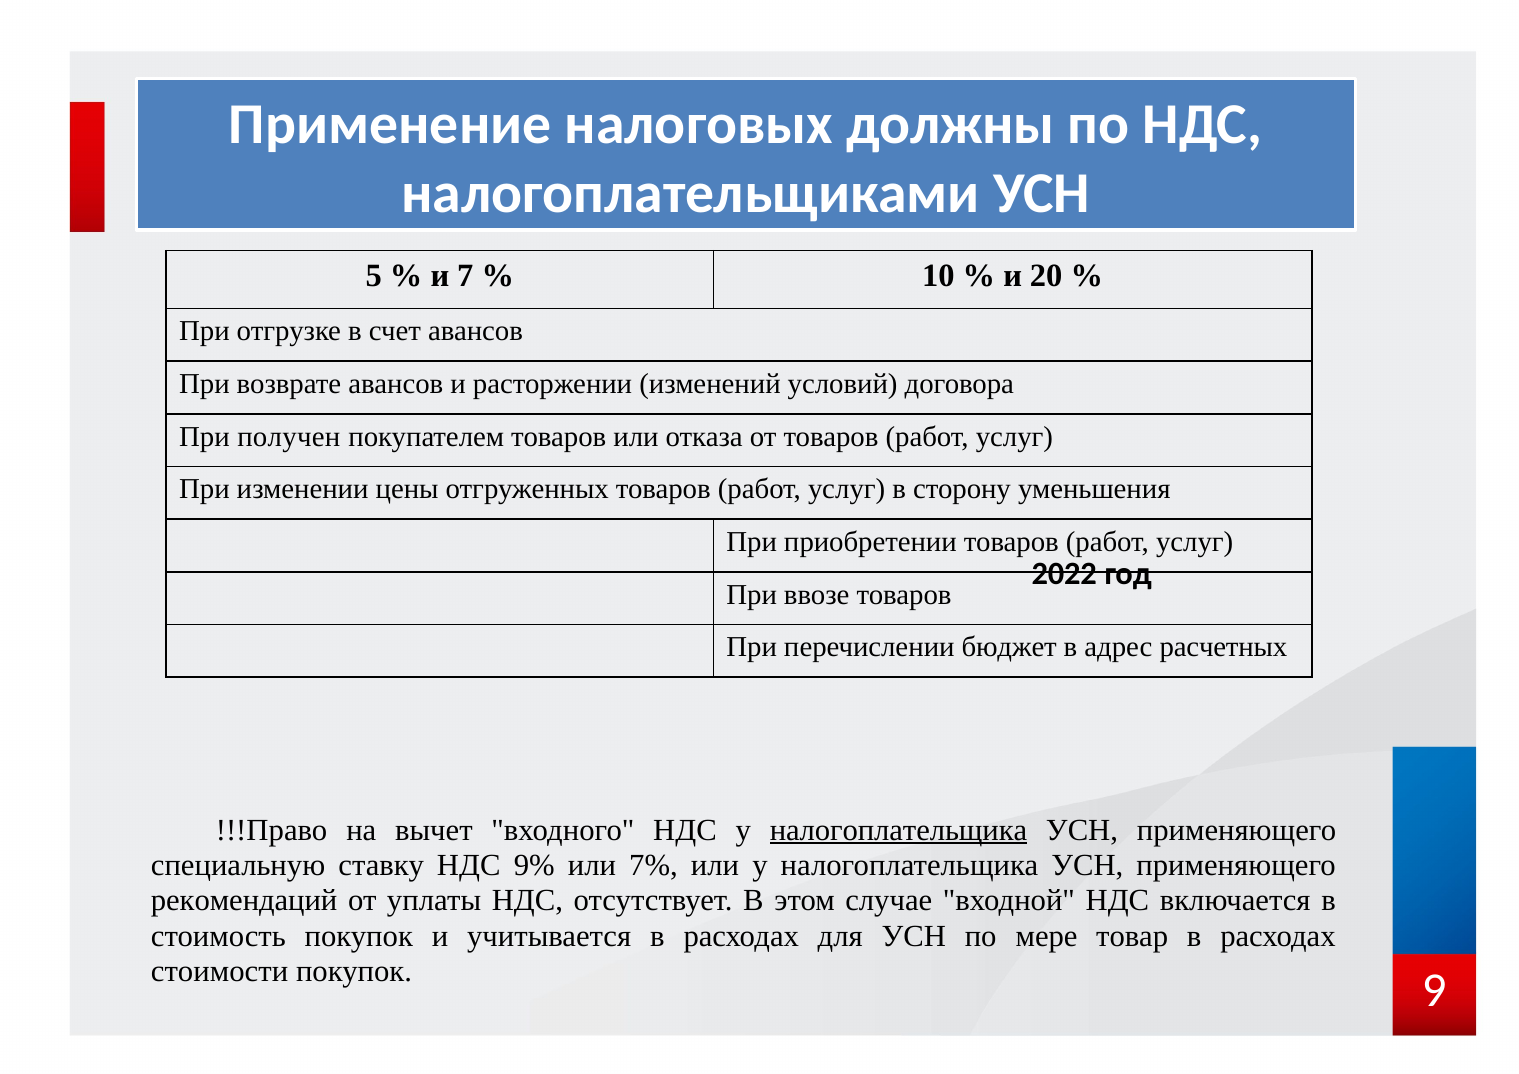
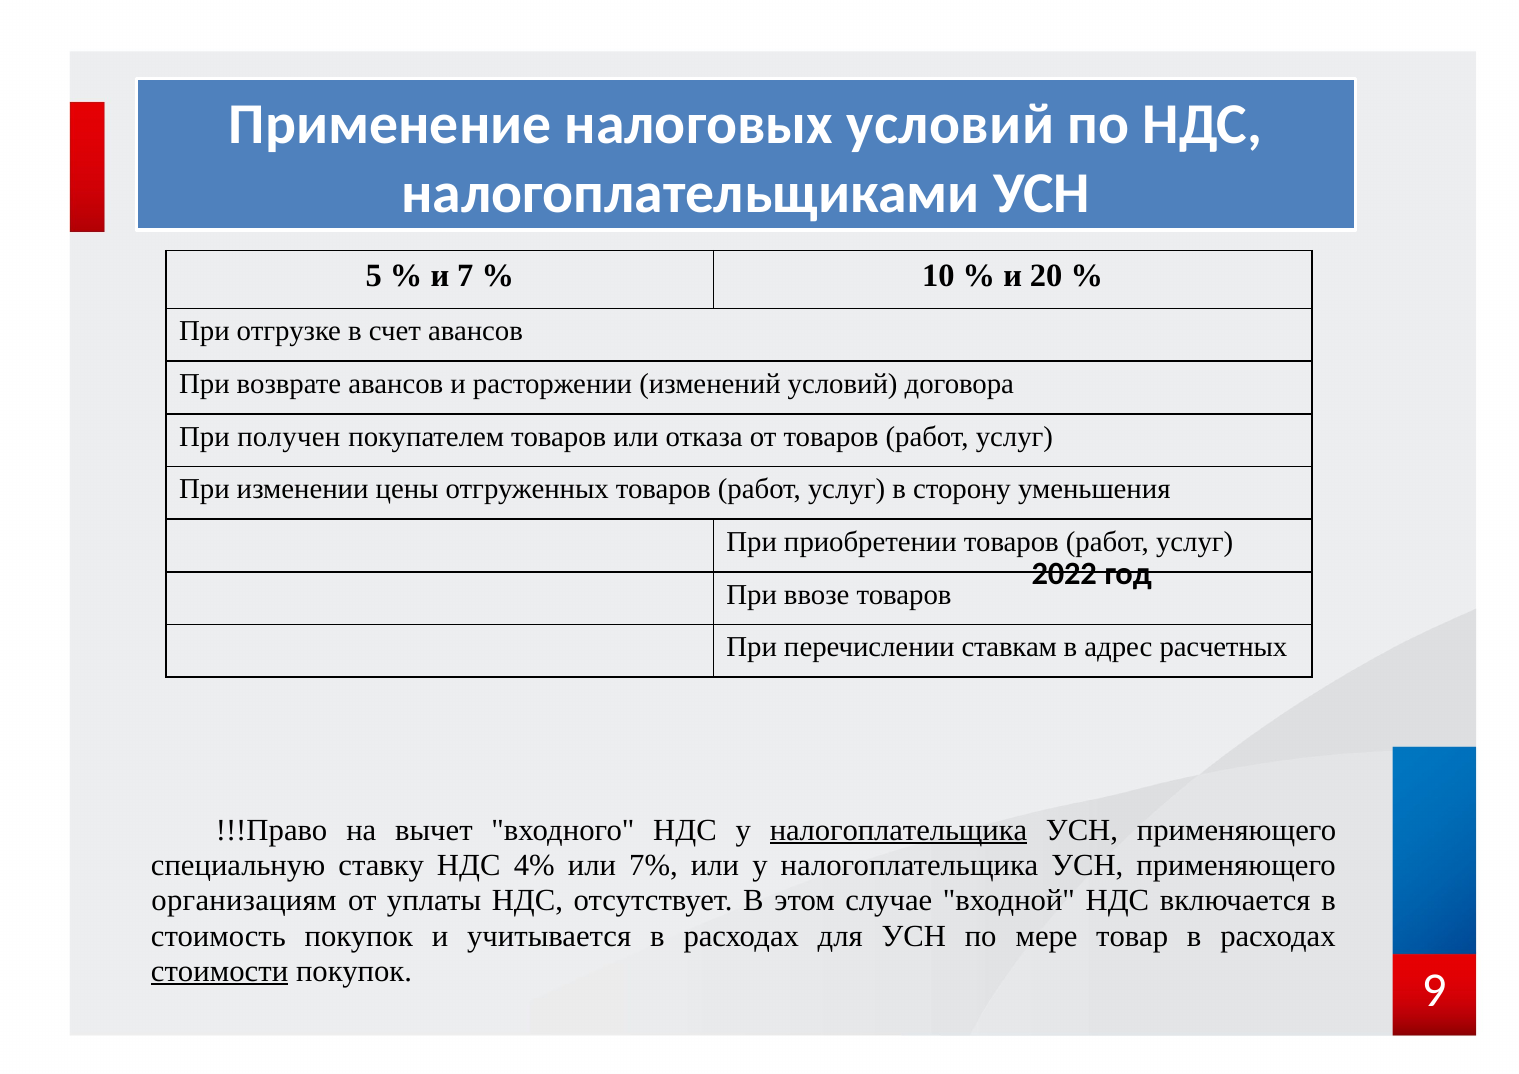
налоговых должны: должны -> условий (950, 125)
бюджет: бюджет -> ставкам (1009, 647)
9%: 9% -> 4% (534, 865)
рекомендаций: рекомендаций -> организациям (244, 901)
стоимости underline: none -> present (220, 971)
